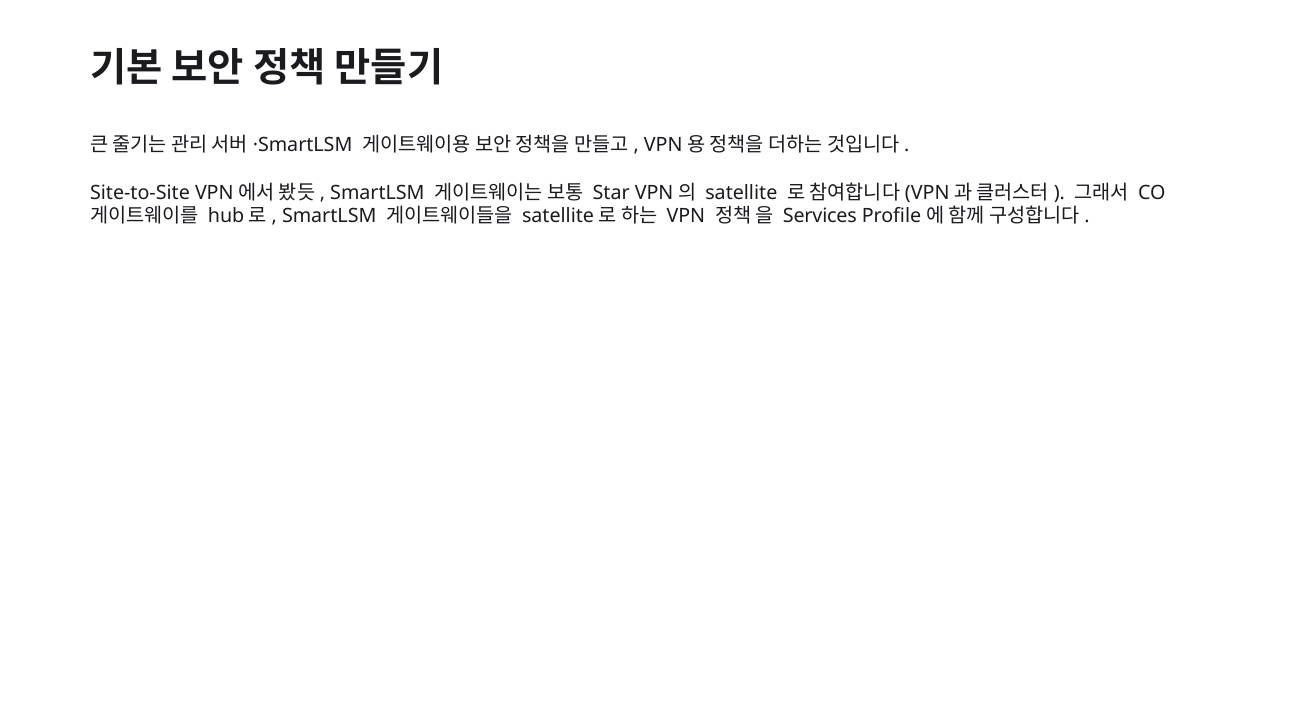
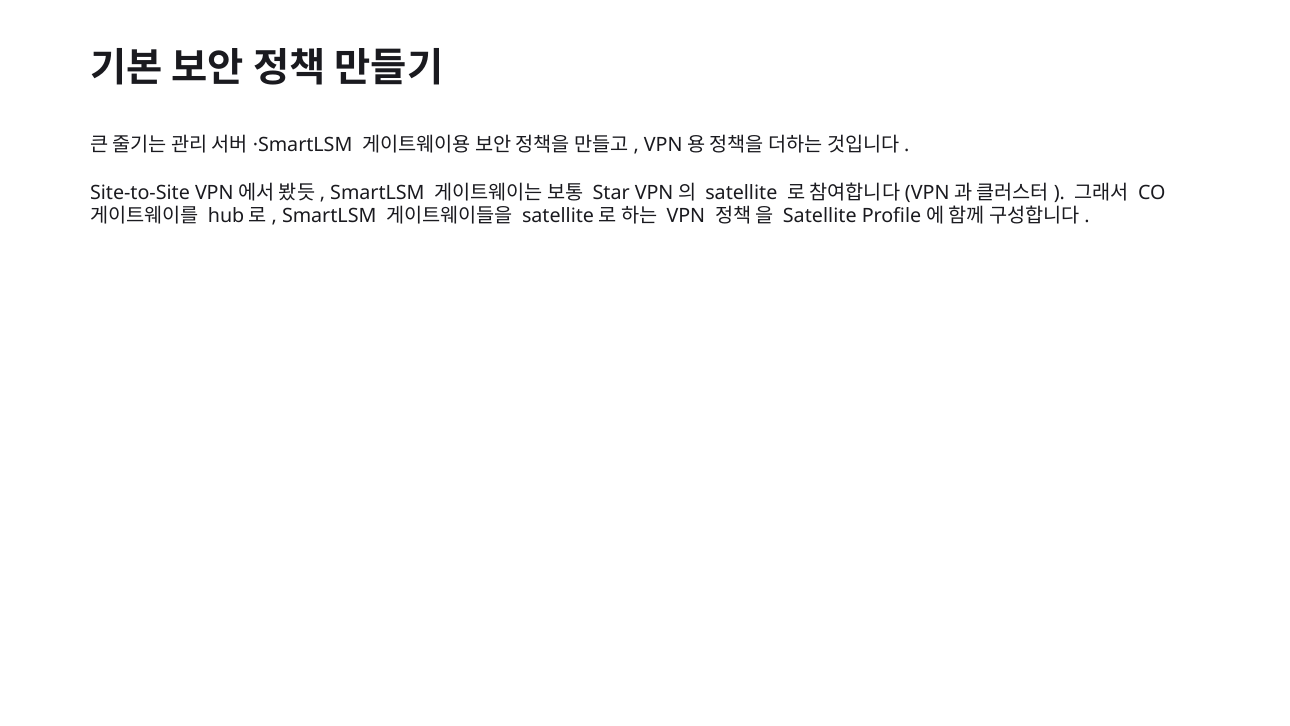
Services: Services -> Satellite (820, 216)
